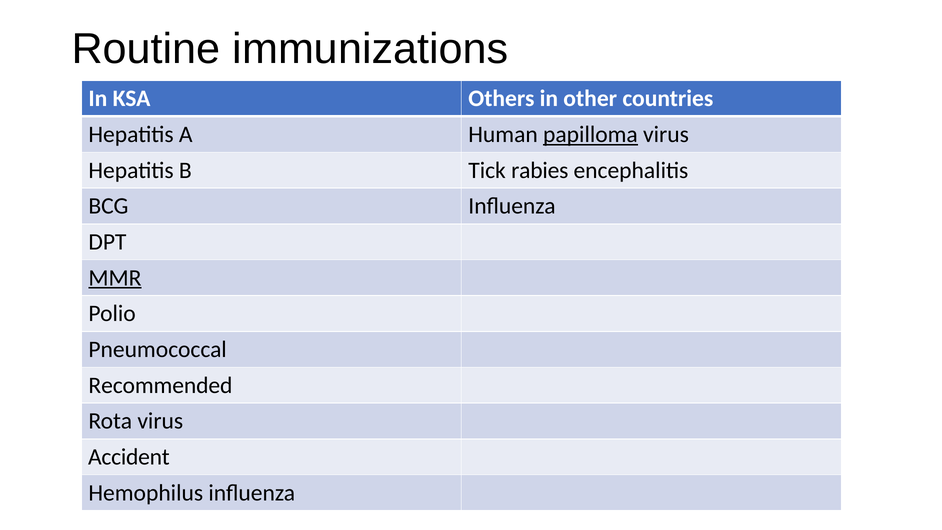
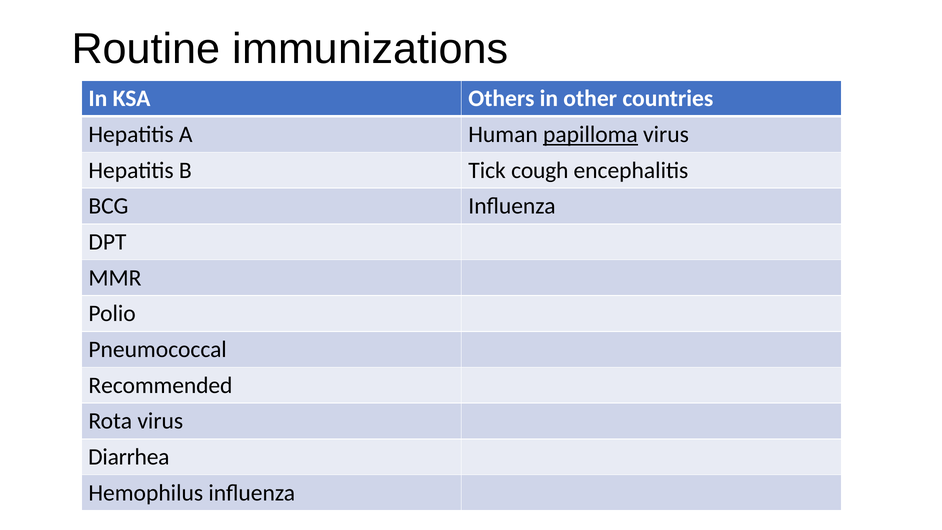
rabies: rabies -> cough (540, 170)
MMR underline: present -> none (115, 278)
Accident: Accident -> Diarrhea (129, 457)
